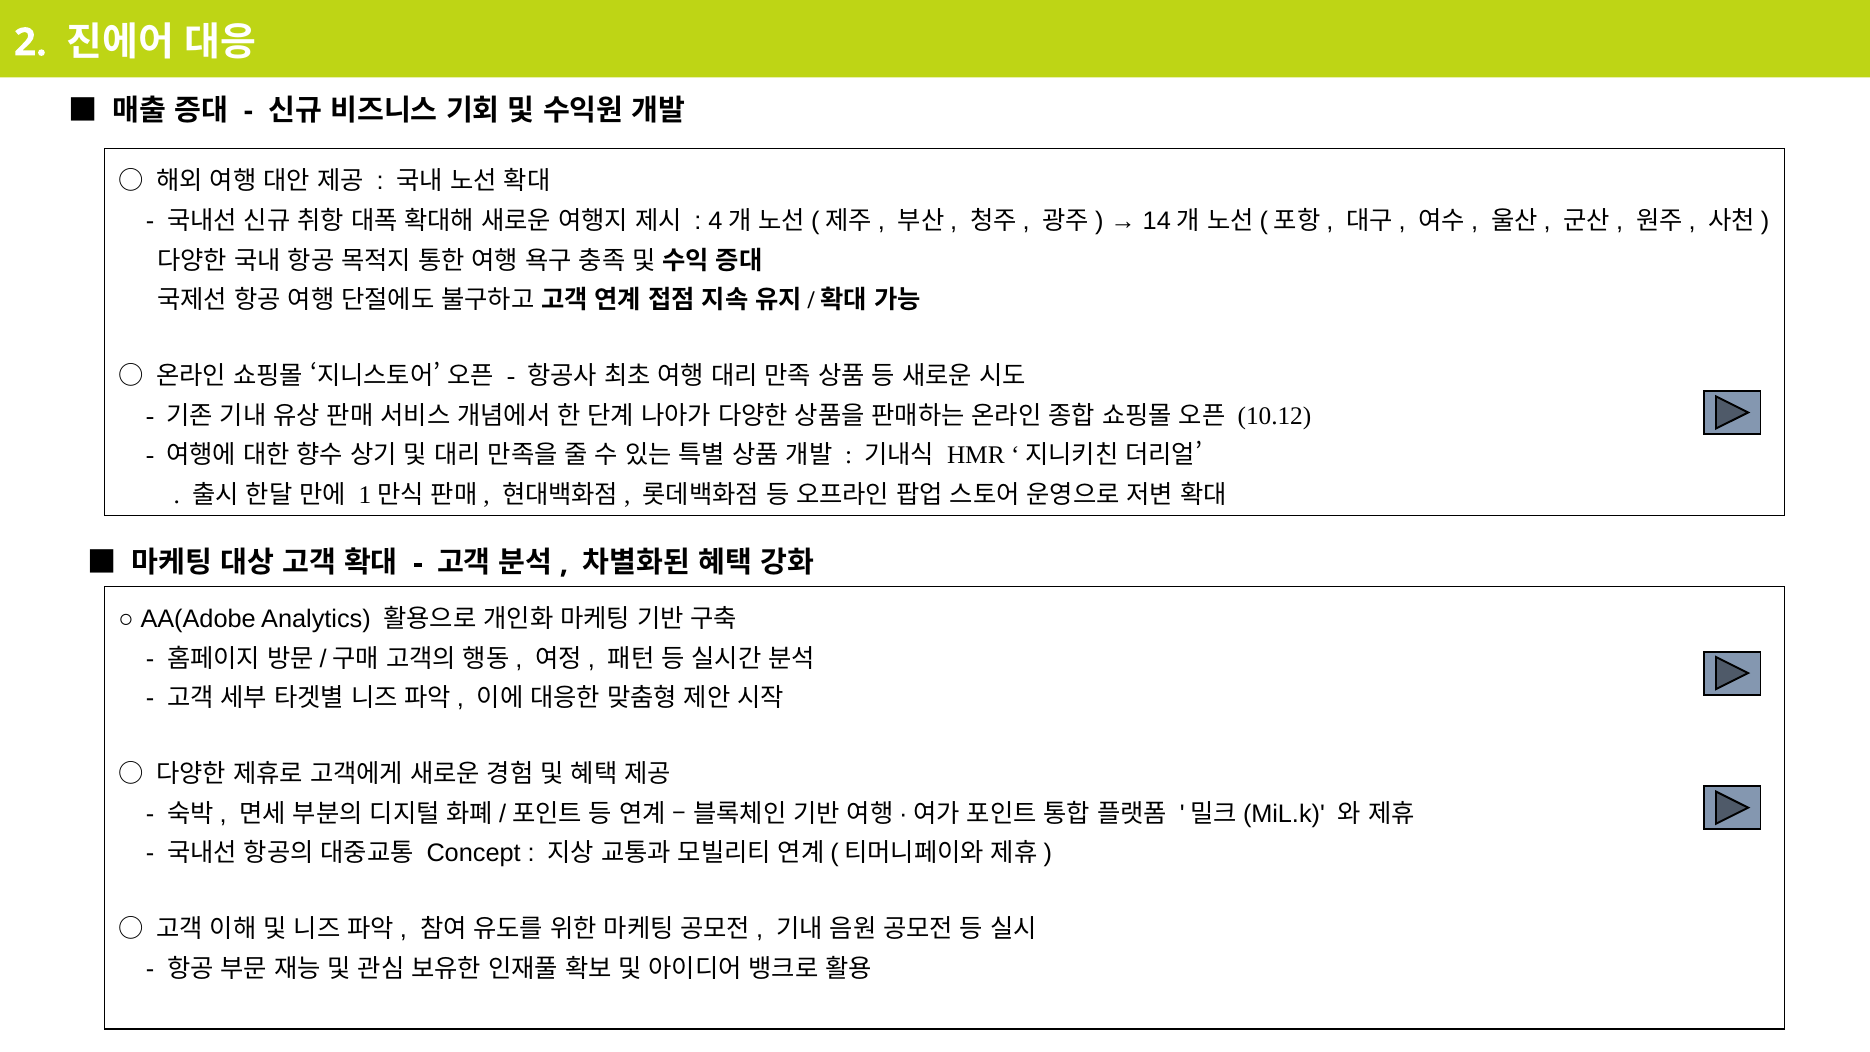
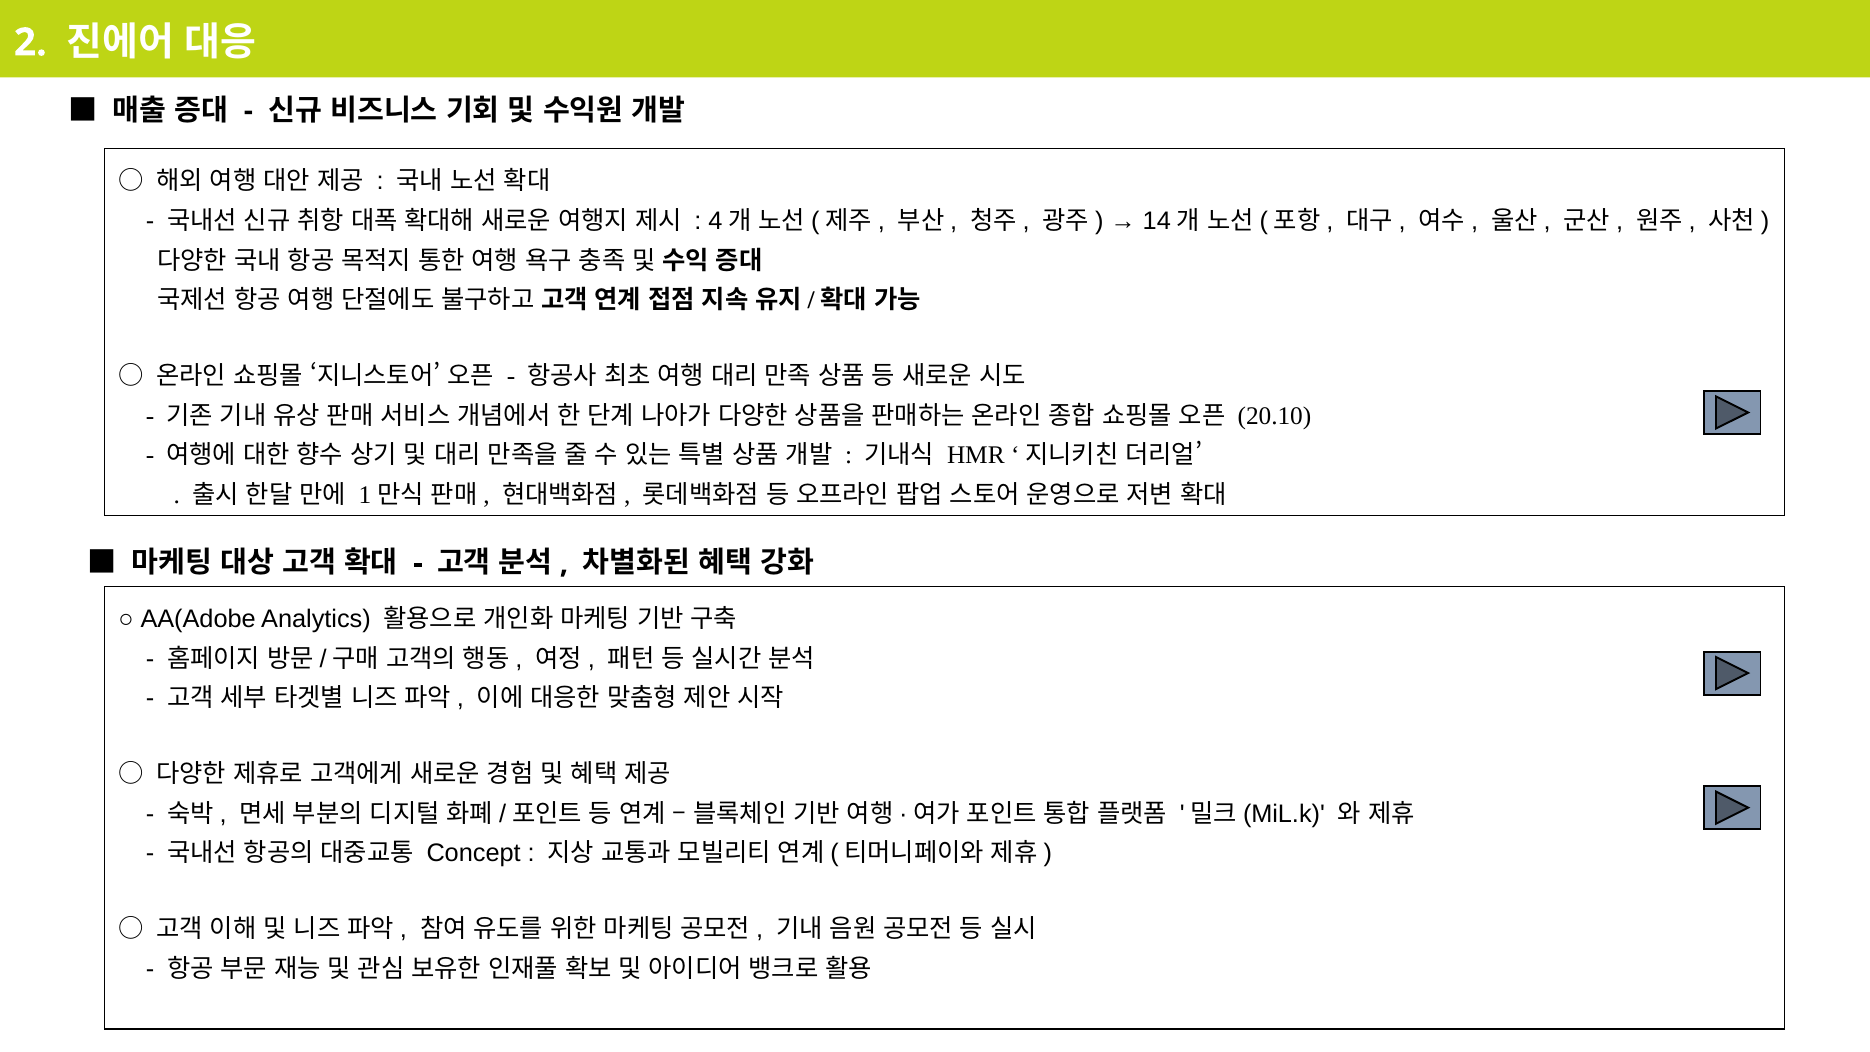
10.12: 10.12 -> 20.10 (1274, 416)
